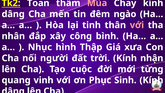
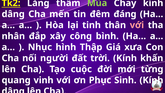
Toan: Toan -> Lắng (38, 3)
Mùa colour: pink -> light green (97, 3)
ngào: ngào -> đáng (125, 14)
nhận: nhận -> khấn (152, 58)
